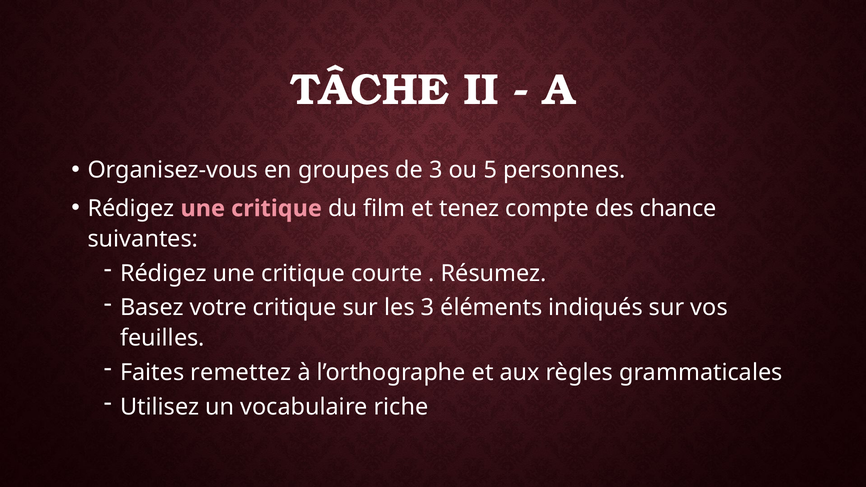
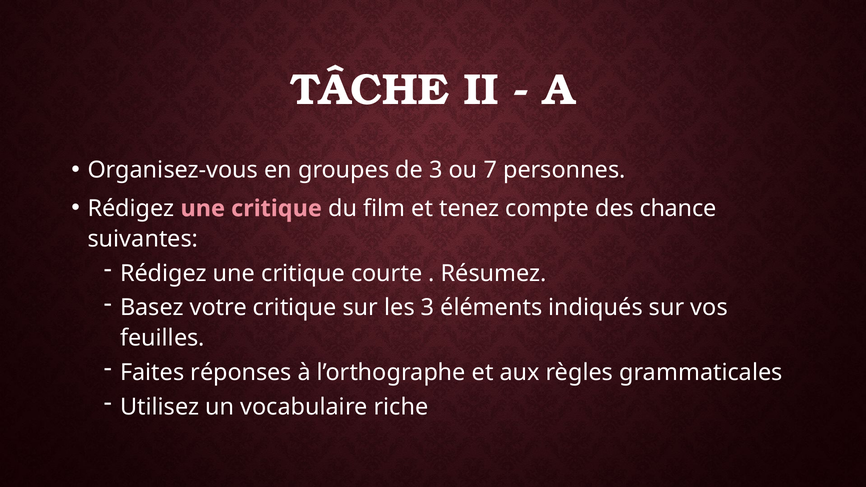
5: 5 -> 7 (490, 170)
remettez: remettez -> réponses (241, 373)
